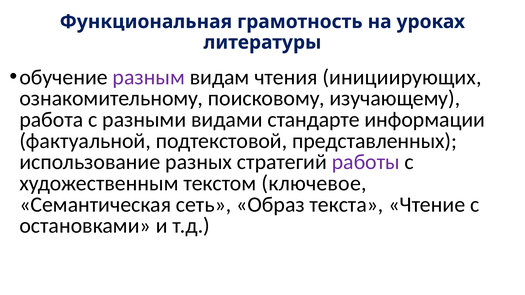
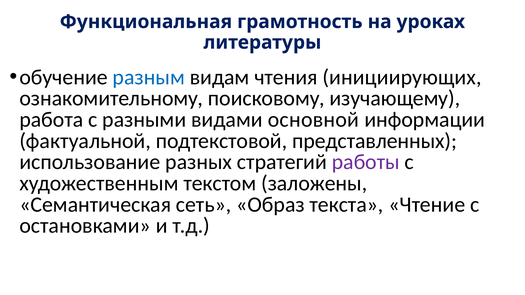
разным colour: purple -> blue (149, 77)
стандарте: стандарте -> основной (313, 120)
ключевое: ключевое -> заложены (314, 184)
